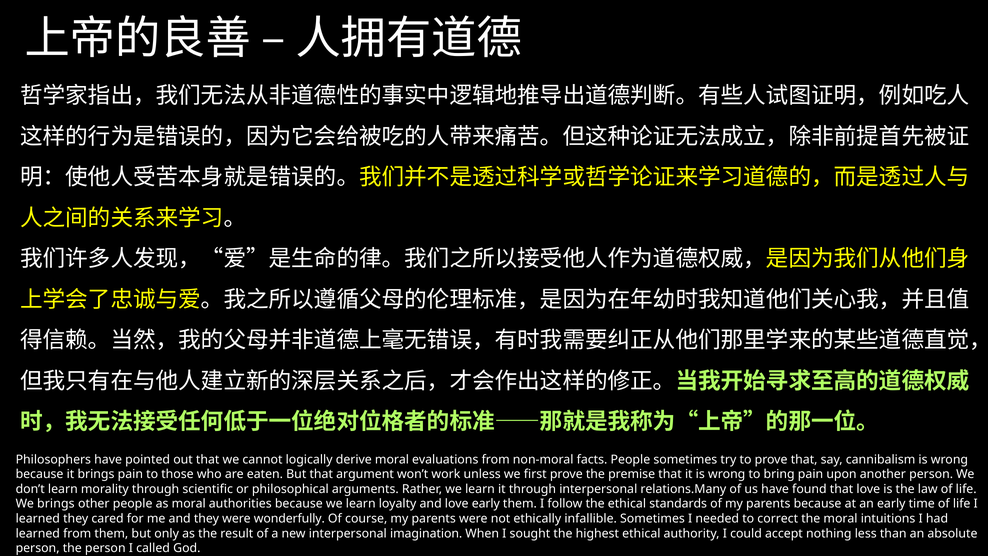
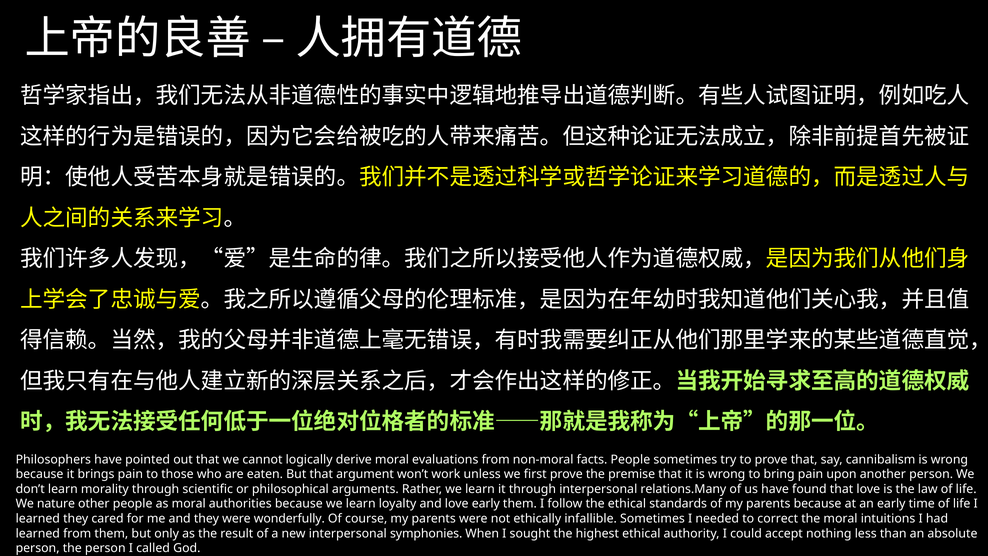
We brings: brings -> nature (56, 504)
imagination: imagination -> symphonies (426, 533)
